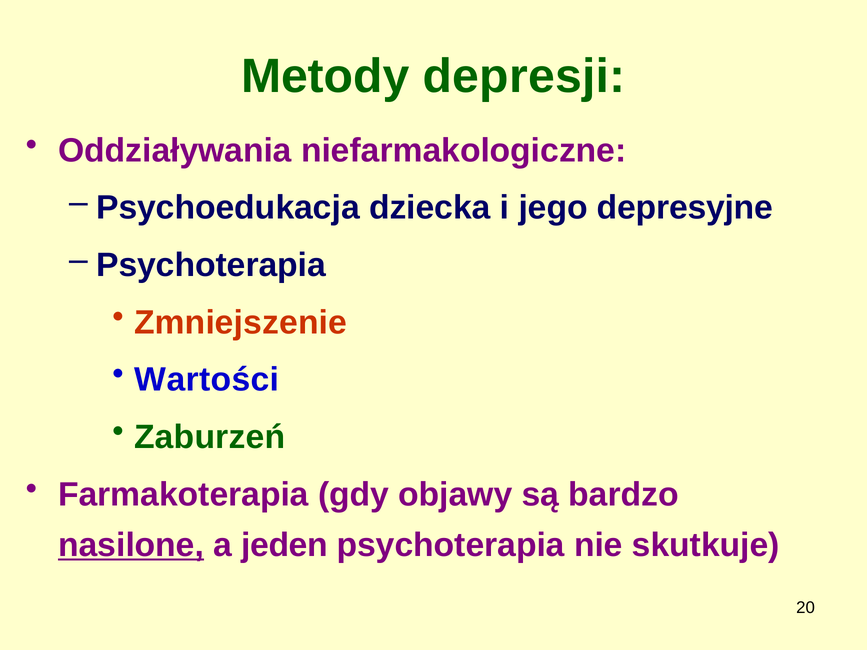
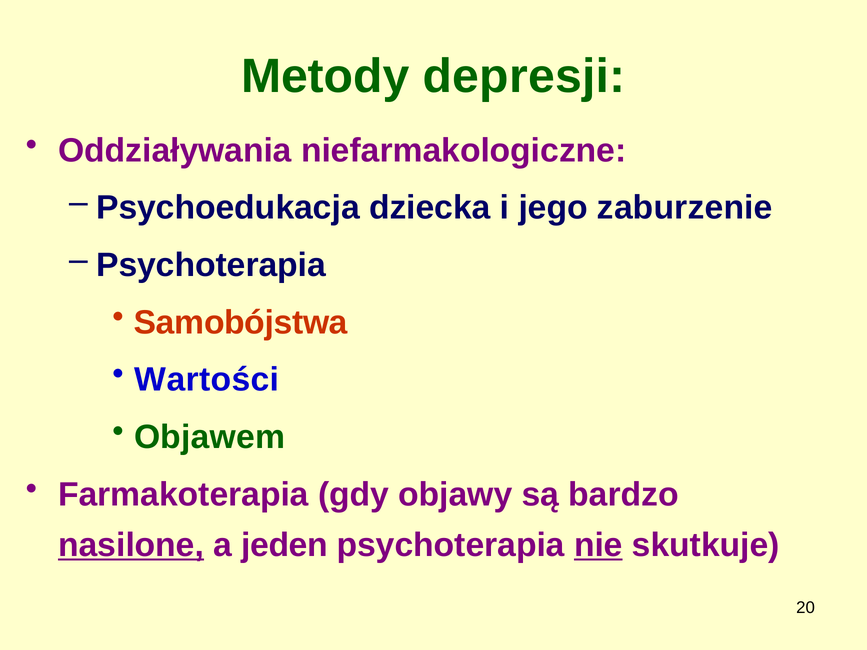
depresyjne: depresyjne -> zaburzenie (685, 208)
Zmniejszenie: Zmniejszenie -> Samobójstwa (241, 323)
Zaburzeń: Zaburzeń -> Objawem (210, 437)
nie underline: none -> present (598, 545)
